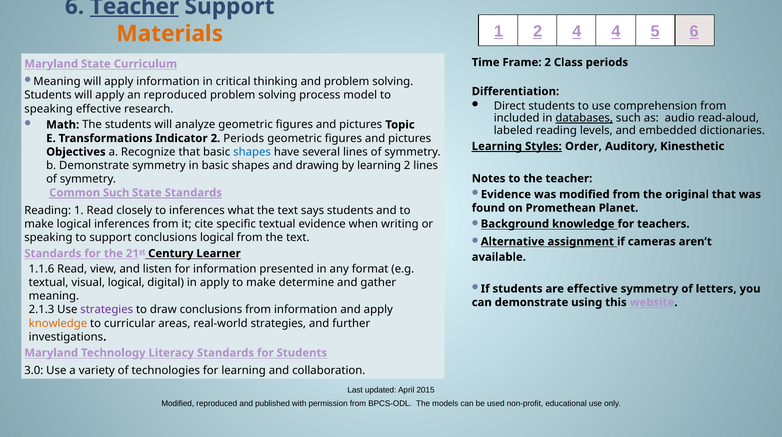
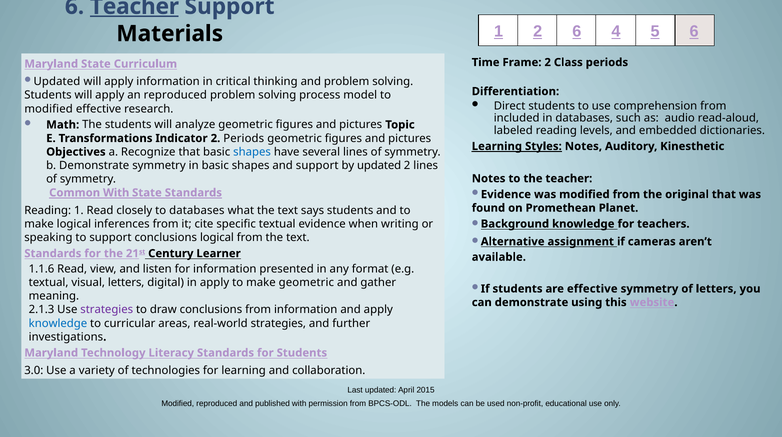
2 4: 4 -> 6 (577, 31)
Materials colour: orange -> black (170, 34)
Meaning: Meaning -> Updated (57, 82)
speaking: speaking -> modified (49, 109)
databases underline: present -> none (584, 118)
Styles Order: Order -> Notes (583, 147)
and drawing: drawing -> support (317, 166)
by learning: learning -> updated (379, 166)
Common Such: Such -> With (116, 193)
to inferences: inferences -> databases (197, 211)
visual logical: logical -> letters (126, 283)
make determine: determine -> geometric (306, 283)
knowledge colour: orange -> blue (58, 324)
